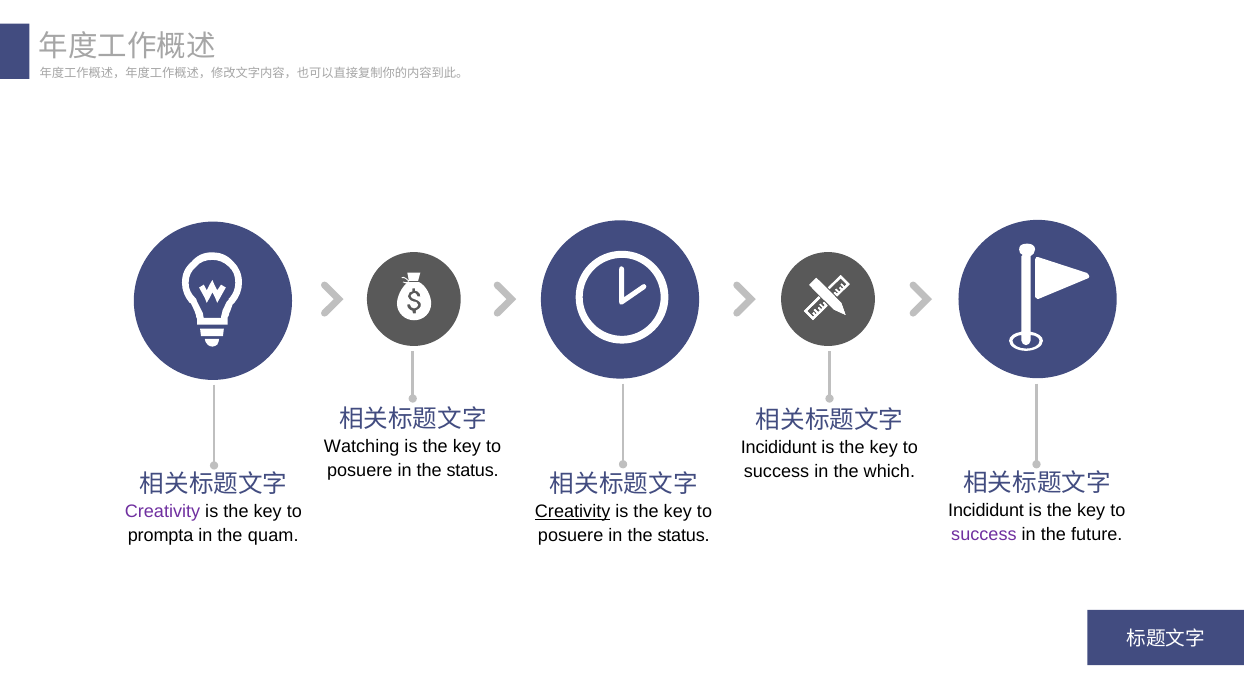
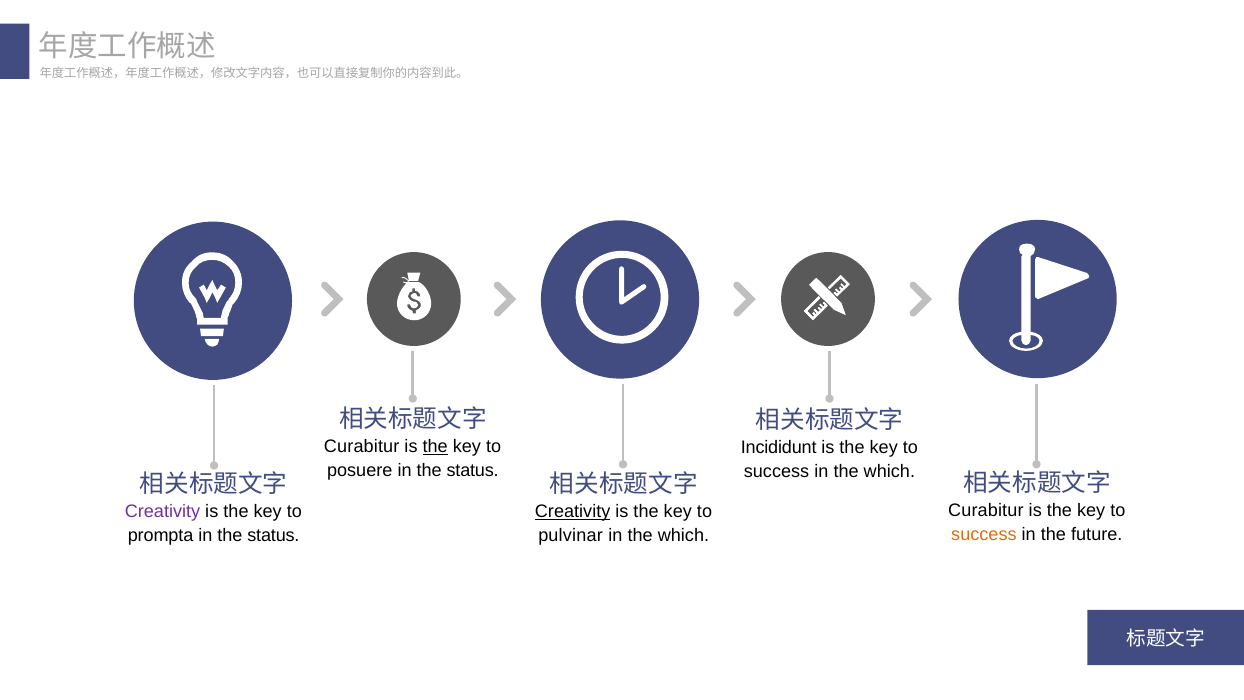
Watching: Watching -> Curabitur (362, 447)
the underline: none -> present (435, 447)
Incididunt: Incididunt -> Curabitur (986, 510)
success colour: purple -> orange (984, 534)
quam: quam -> status (273, 535)
posuere: posuere -> pulvinar (571, 535)
status: status -> which (683, 535)
